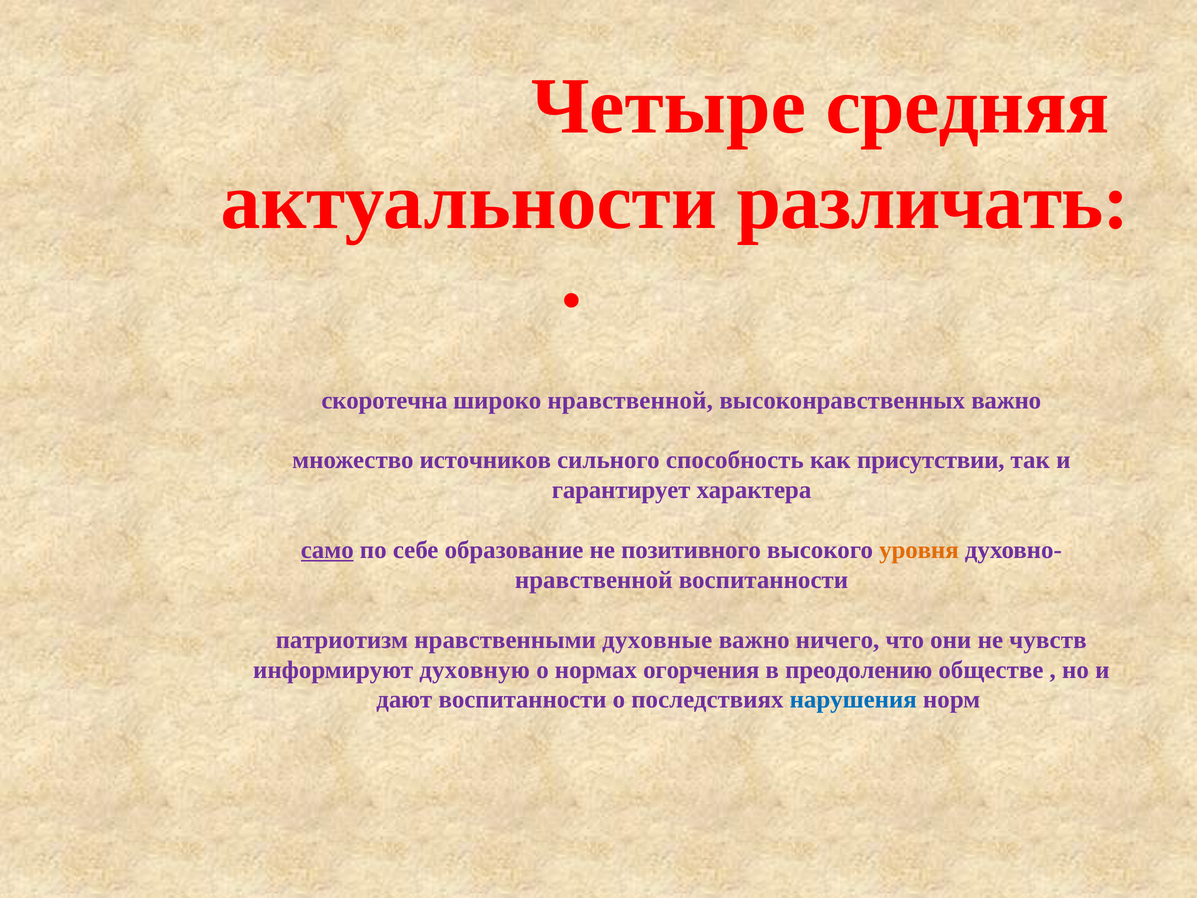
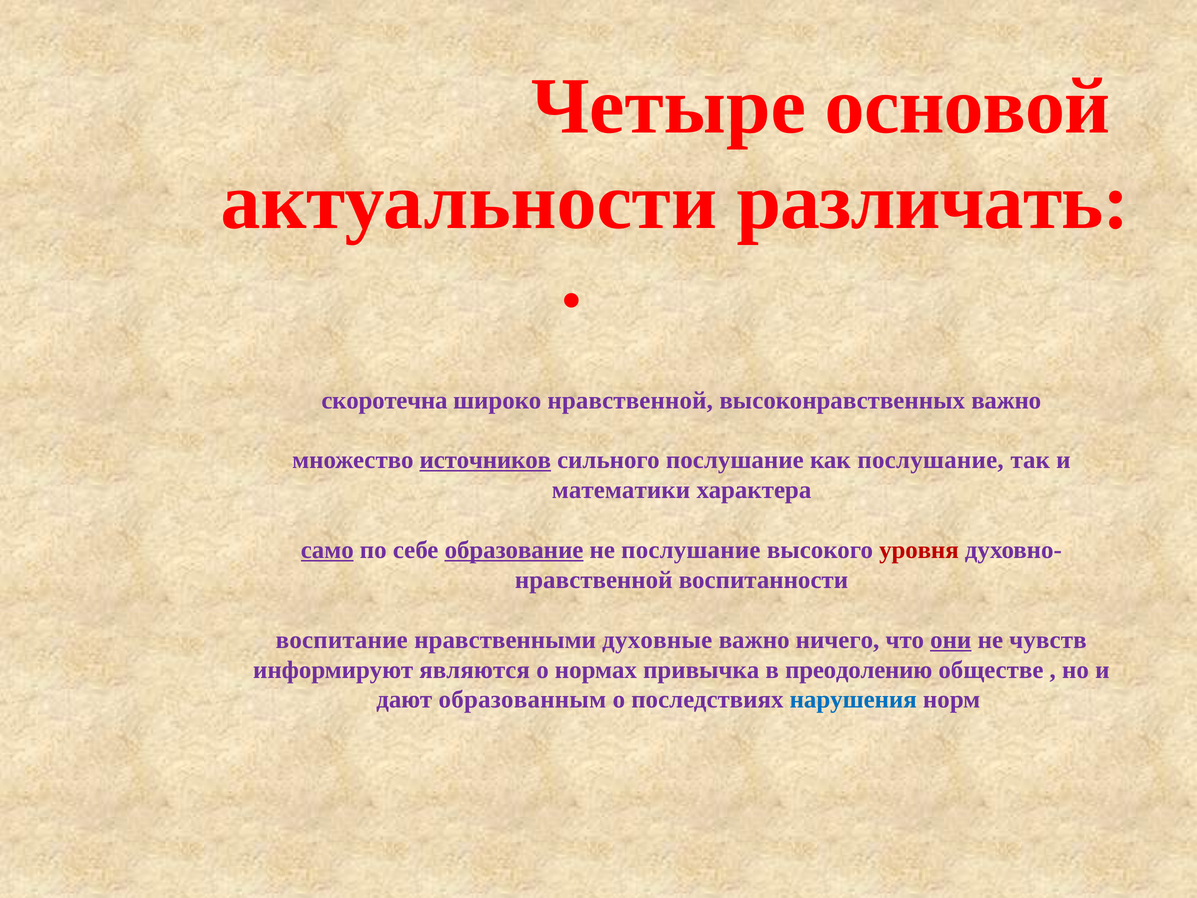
средняя: средняя -> основой (968, 106)
источников underline: none -> present (485, 460)
сильного способность: способность -> послушание (735, 460)
как присутствии: присутствии -> послушание (931, 460)
гарантирует: гарантирует -> математики (621, 490)
образование underline: none -> present (514, 550)
не позитивного: позитивного -> послушание (691, 550)
уровня colour: orange -> red (919, 550)
патриотизм: патриотизм -> воспитание (342, 640)
они underline: none -> present (951, 640)
духовную: духовную -> являются (475, 670)
огорчения: огорчения -> привычка (701, 670)
дают воспитанности: воспитанности -> образованным (522, 700)
